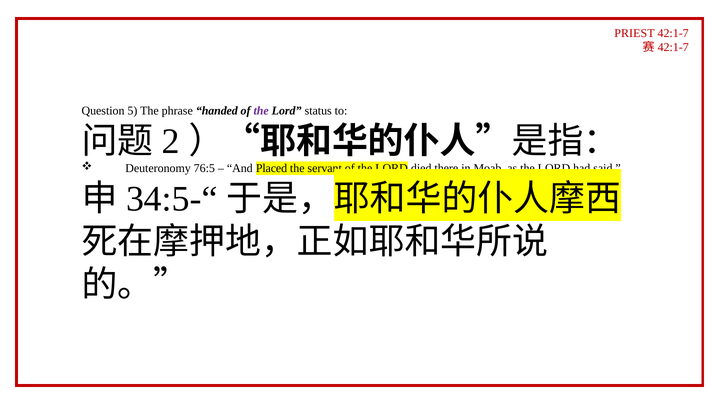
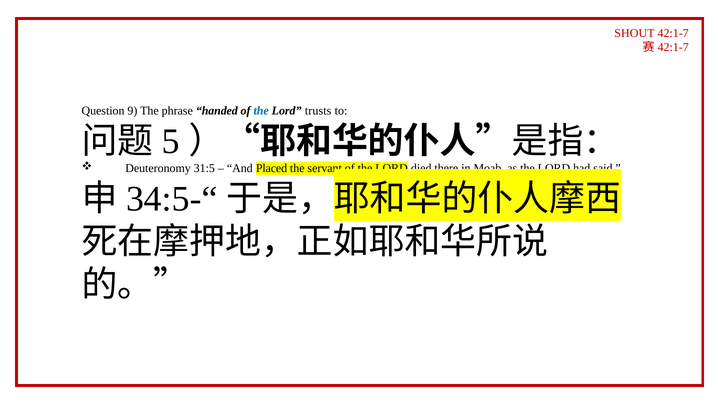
PRIEST: PRIEST -> SHOUT (634, 33)
5: 5 -> 9 (132, 111)
the colour: purple -> blue (261, 111)
status: status -> trusts (318, 111)
2: 2 -> 5 (171, 141)
76:5: 76:5 -> 31:5 (204, 168)
